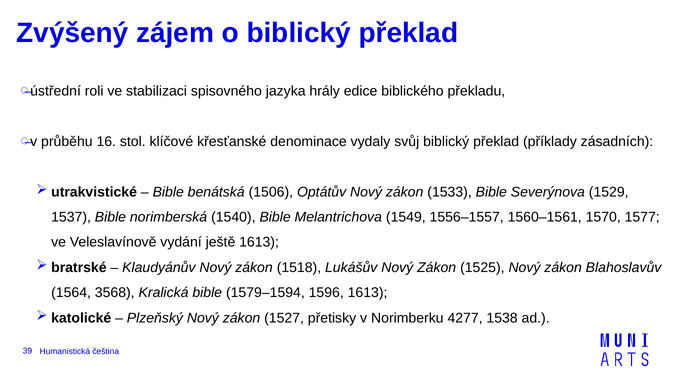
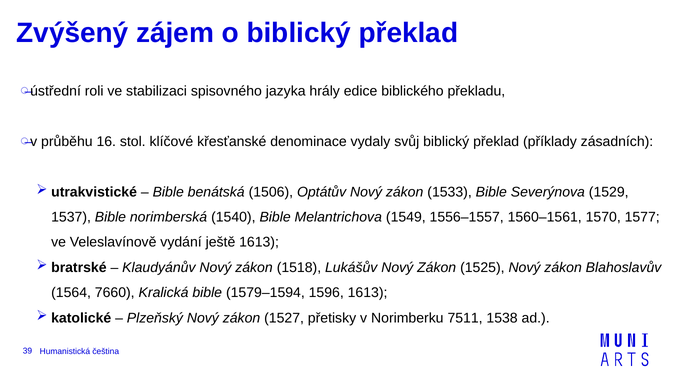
3568: 3568 -> 7660 (115, 293)
4277: 4277 -> 7511 (465, 318)
